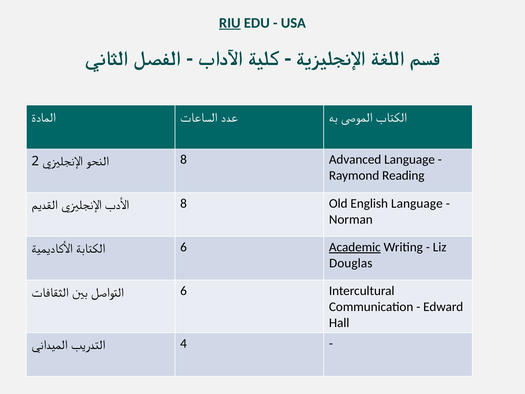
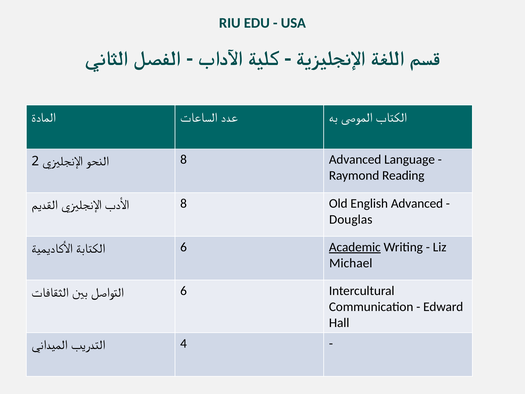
RIU underline: present -> none (230, 23)
English Language: Language -> Advanced (417, 203)
Norman: Norman -> Douglas (351, 219)
Douglas: Douglas -> Michael (351, 263)
